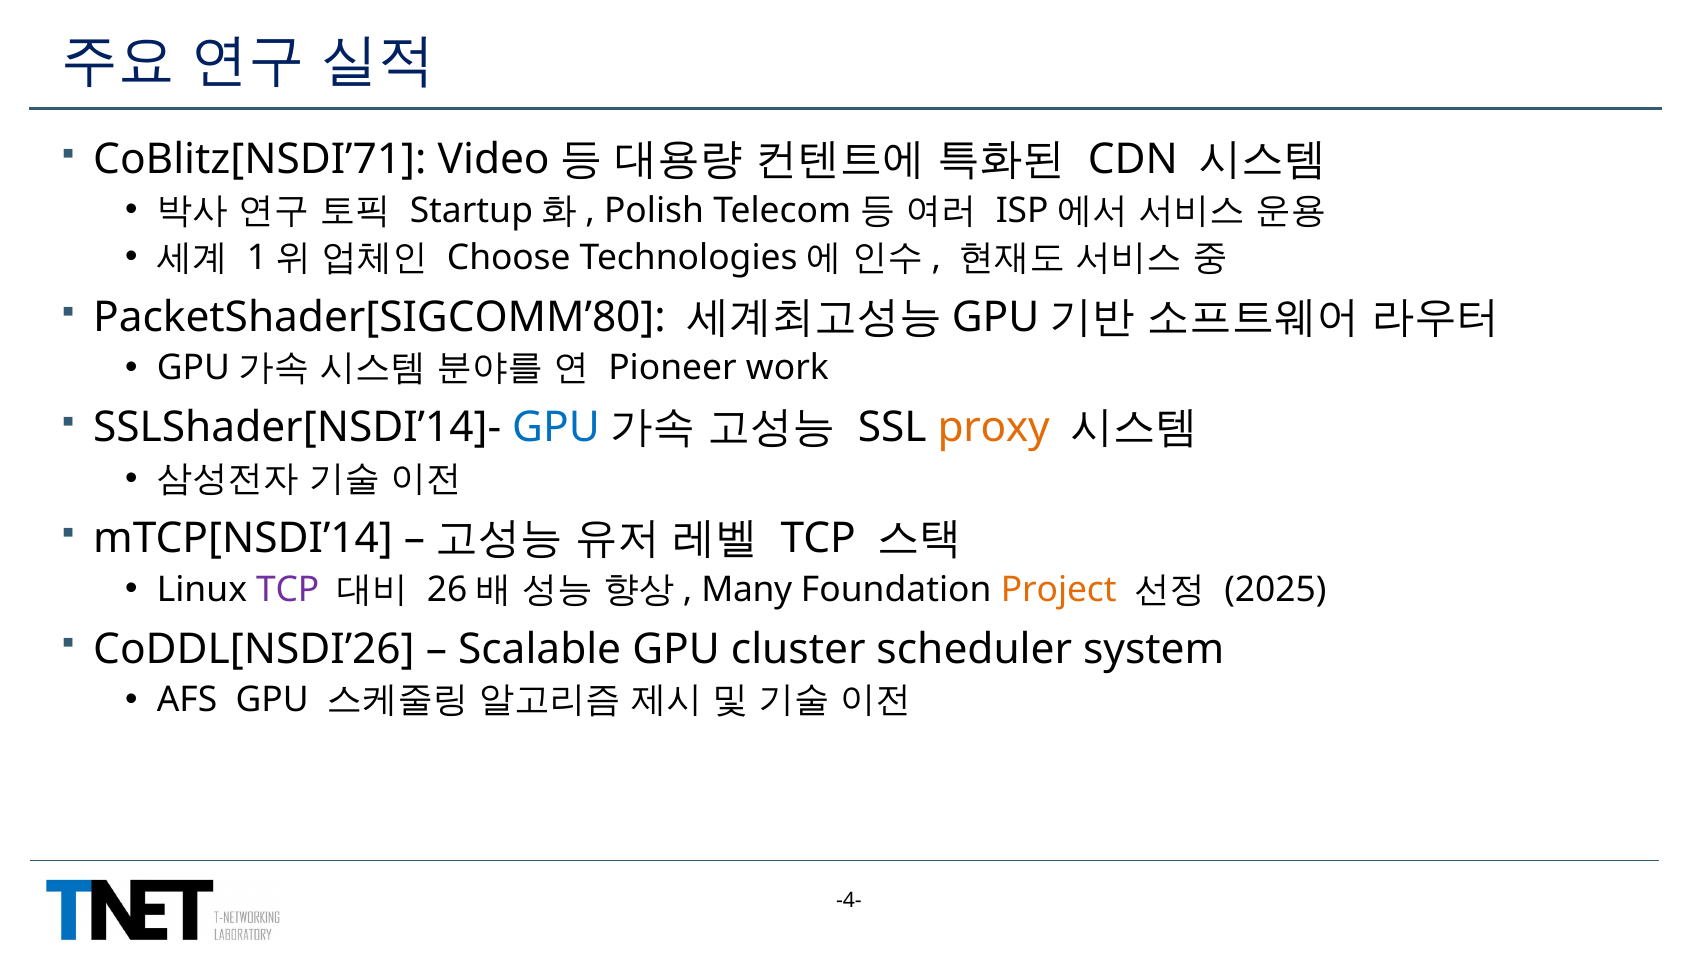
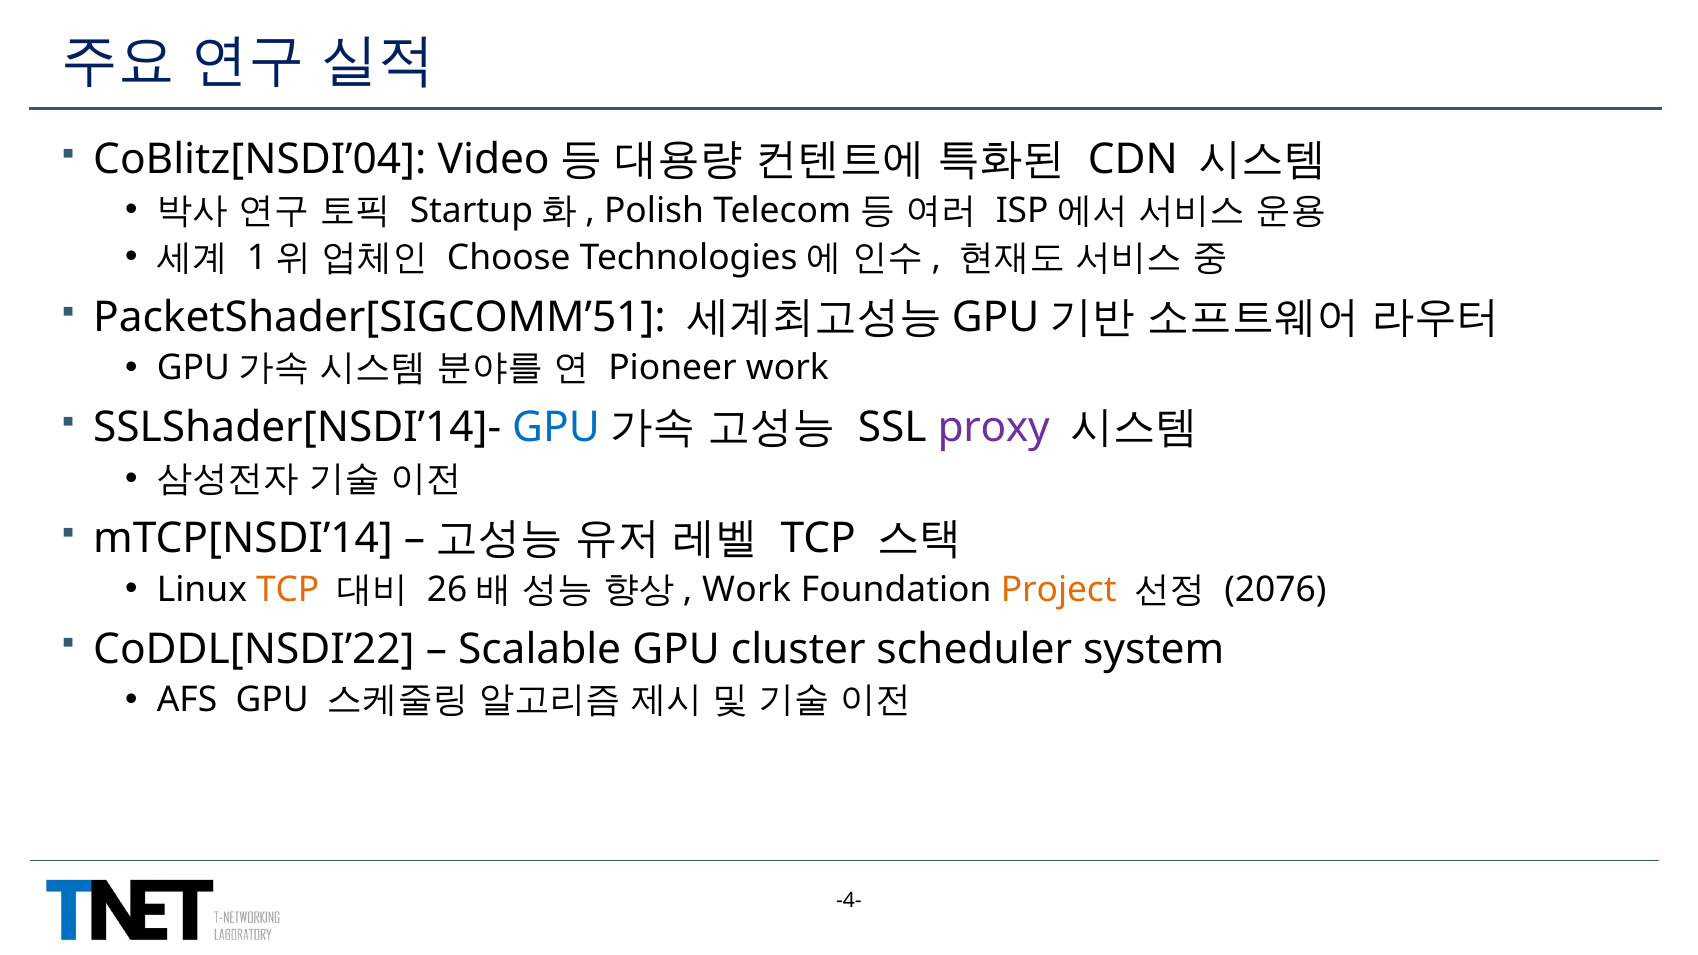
CoBlitz[NSDI’71: CoBlitz[NSDI’71 -> CoBlitz[NSDI’04 (260, 160)
PacketShader[SIGCOMM’80: PacketShader[SIGCOMM’80 -> PacketShader[SIGCOMM’51 (379, 317)
proxy colour: orange -> purple (994, 428)
TCP colour: purple -> orange (288, 589)
Many: Many -> Work (746, 589)
2025: 2025 -> 2076 (1275, 589)
CoDDL[NSDI’26: CoDDL[NSDI’26 -> CoDDL[NSDI’22 (254, 649)
